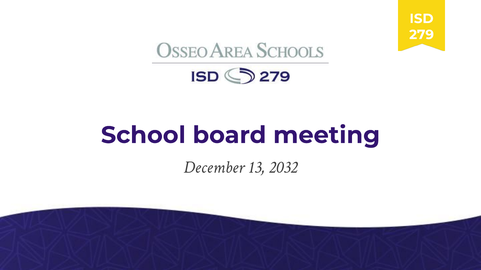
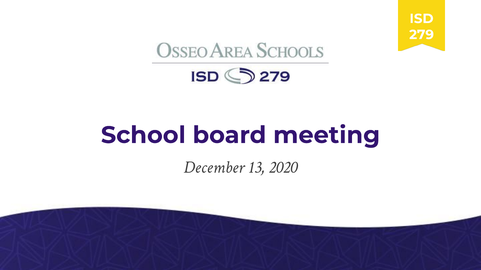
2032: 2032 -> 2020 (283, 168)
